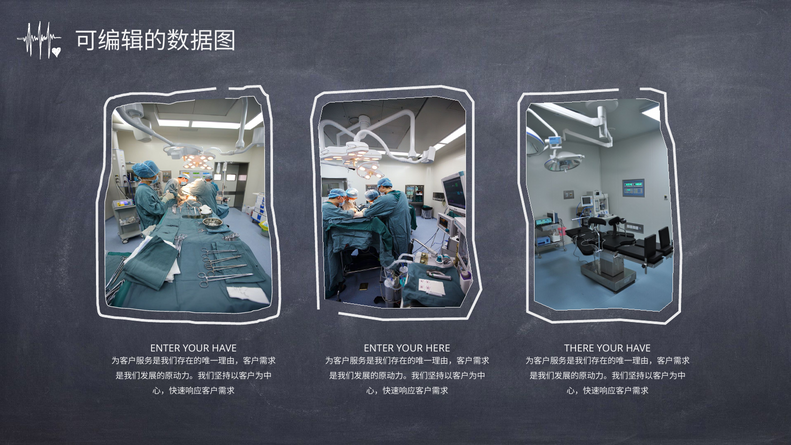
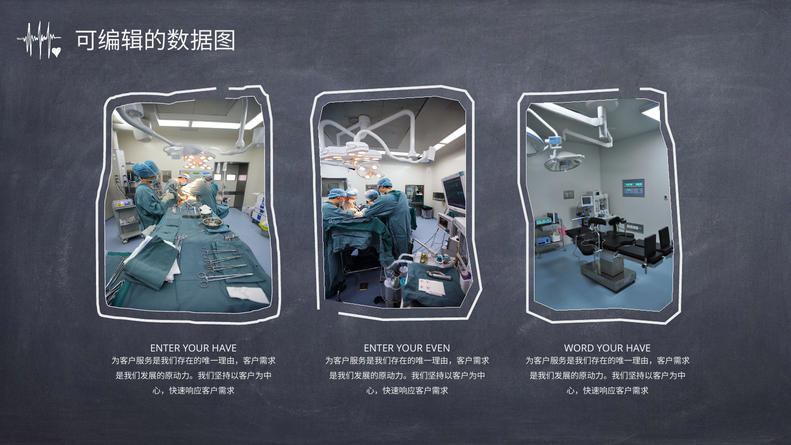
HERE: HERE -> EVEN (438, 349)
THERE: THERE -> WORD (579, 349)
